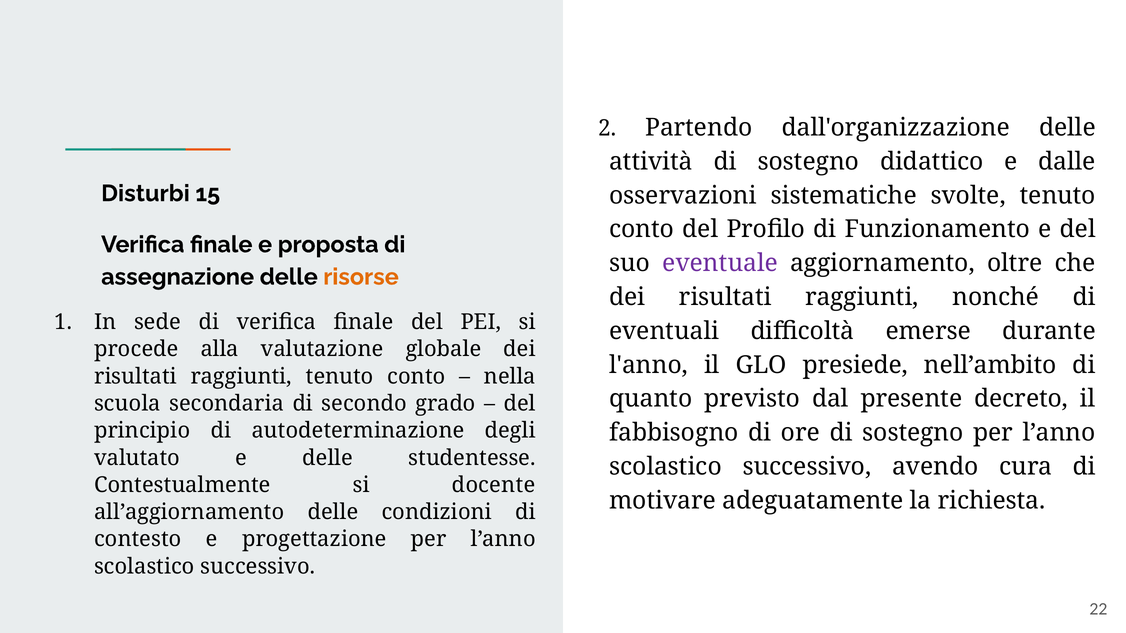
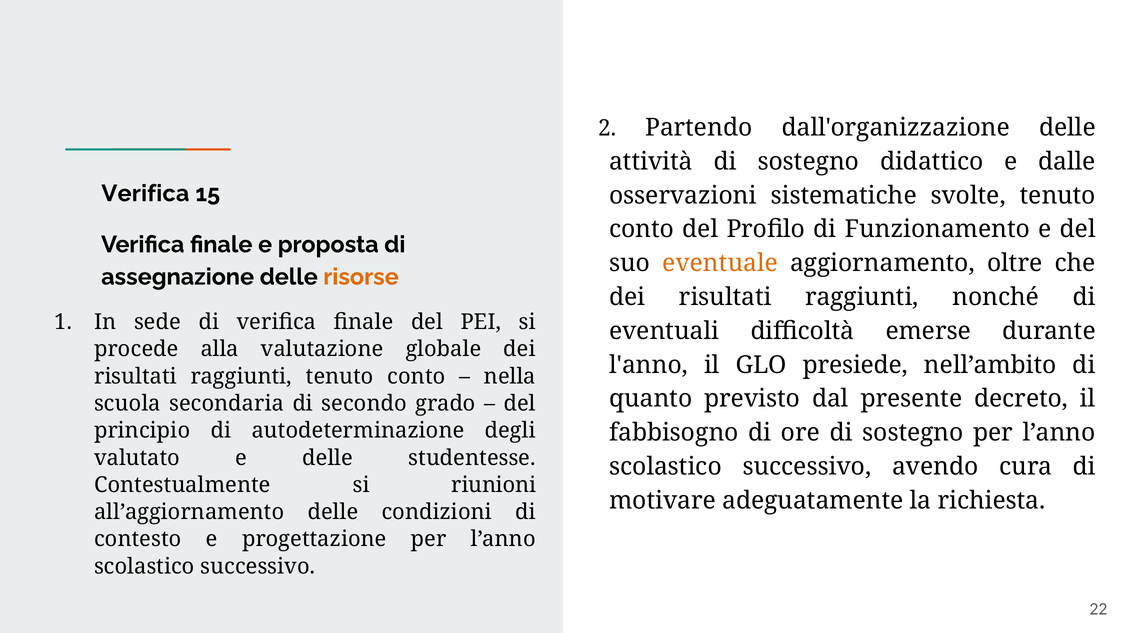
Disturbi: Disturbi -> Verifica (145, 194)
eventuale colour: purple -> orange (720, 263)
docente: docente -> riunioni (494, 485)
